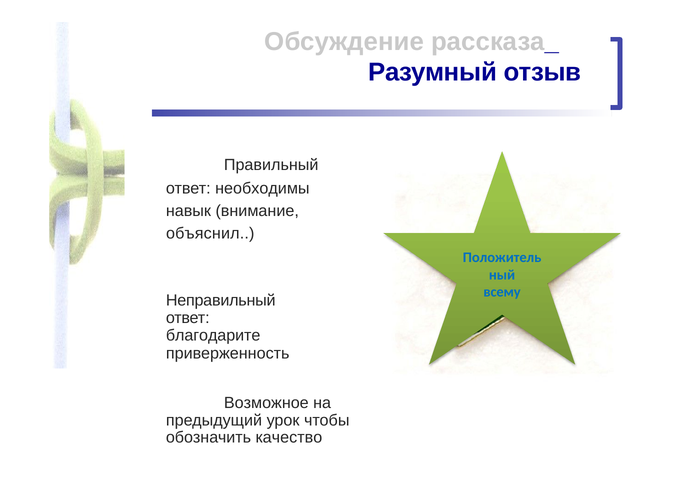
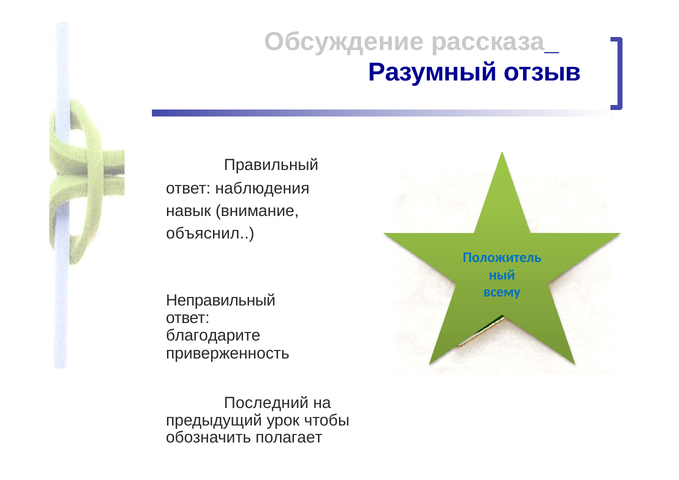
необходимы: необходимы -> наблюдения (262, 188)
Возможное: Возможное -> Последний (266, 403)
качество: качество -> полагает (289, 437)
